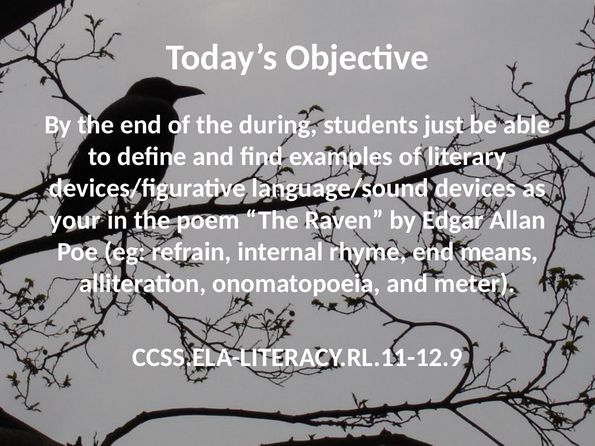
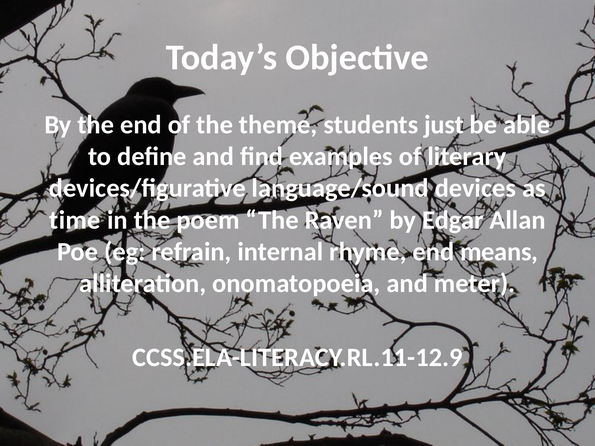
during: during -> theme (278, 125)
your: your -> time (75, 220)
